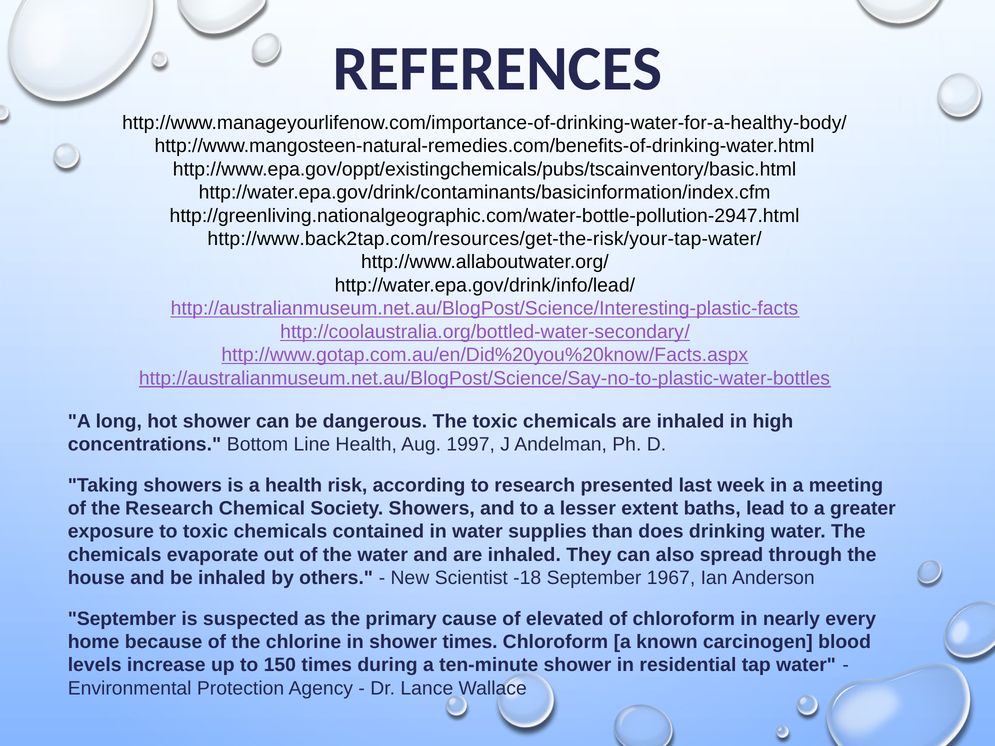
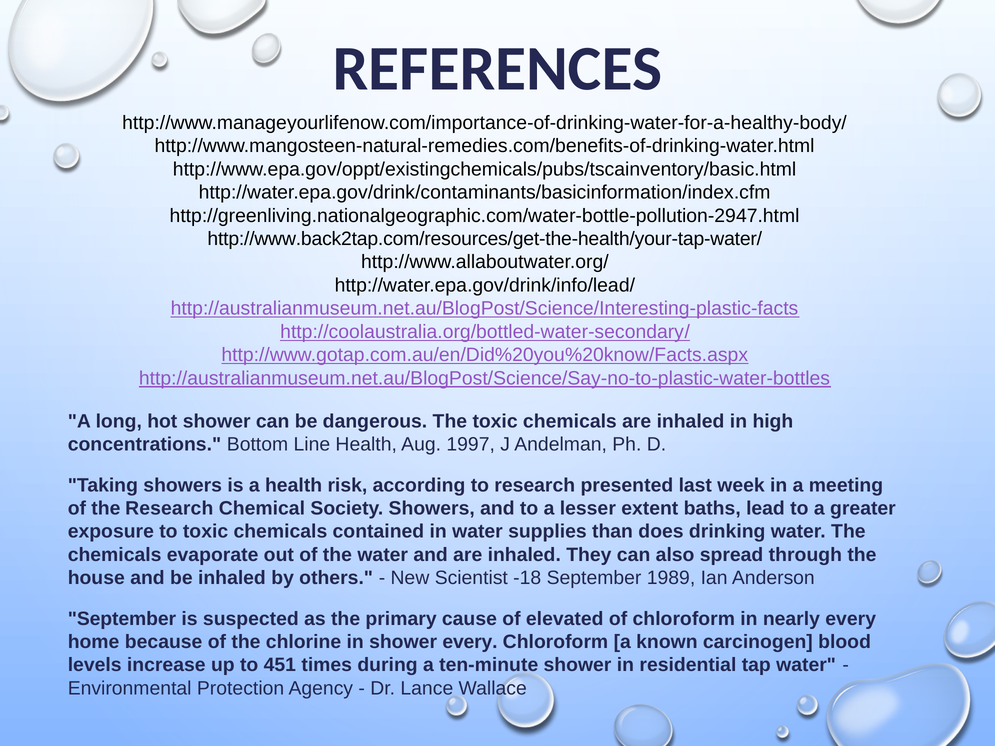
http://www.back2tap.com/resources/get-the-risk/your-tap-water/: http://www.back2tap.com/resources/get-the-risk/your-tap-water/ -> http://www.back2tap.com/resources/get-the-health/your-tap-water/ (485, 239)
1967: 1967 -> 1989 (671, 578)
shower times: times -> every (470, 642)
150: 150 -> 451 (280, 665)
